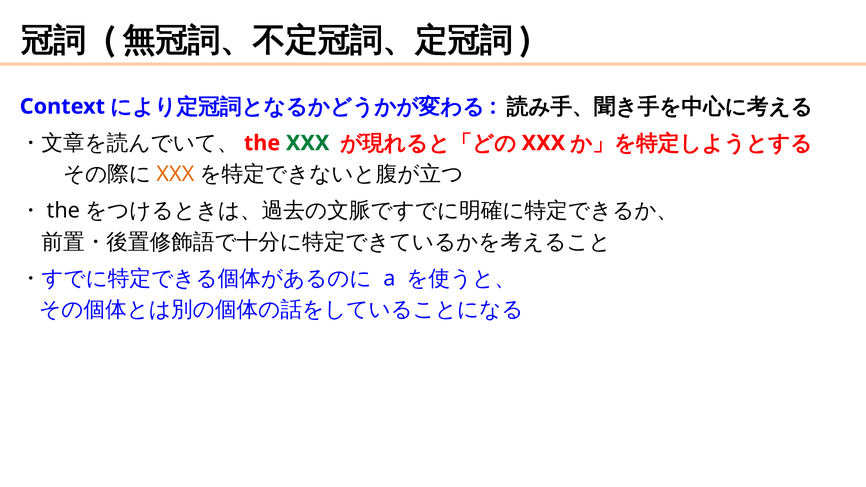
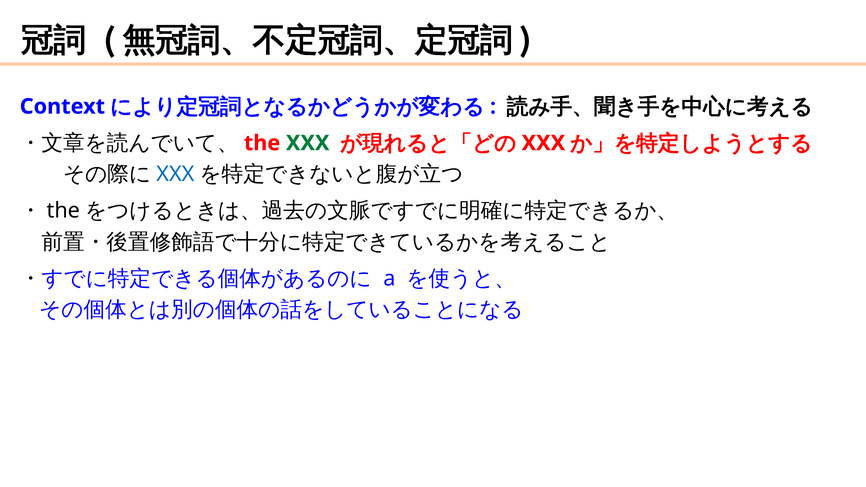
XXX colour: orange -> blue (175, 174)
